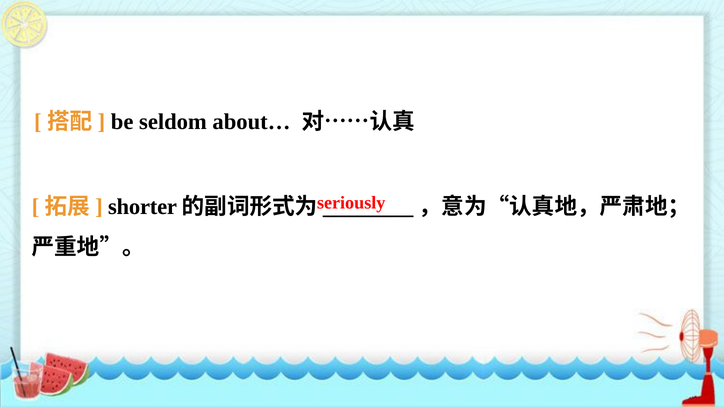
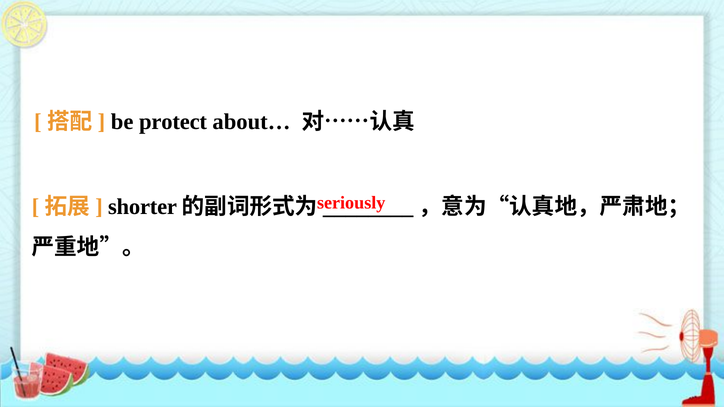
seldom: seldom -> protect (173, 122)
